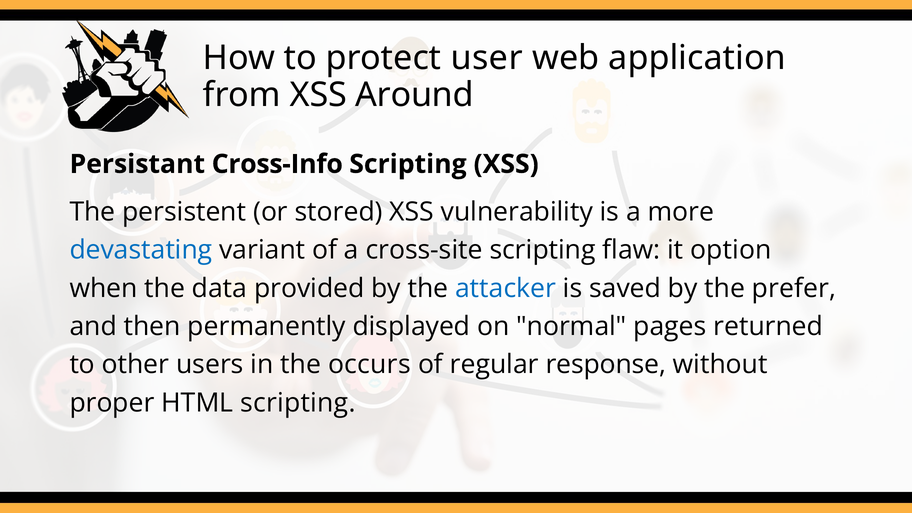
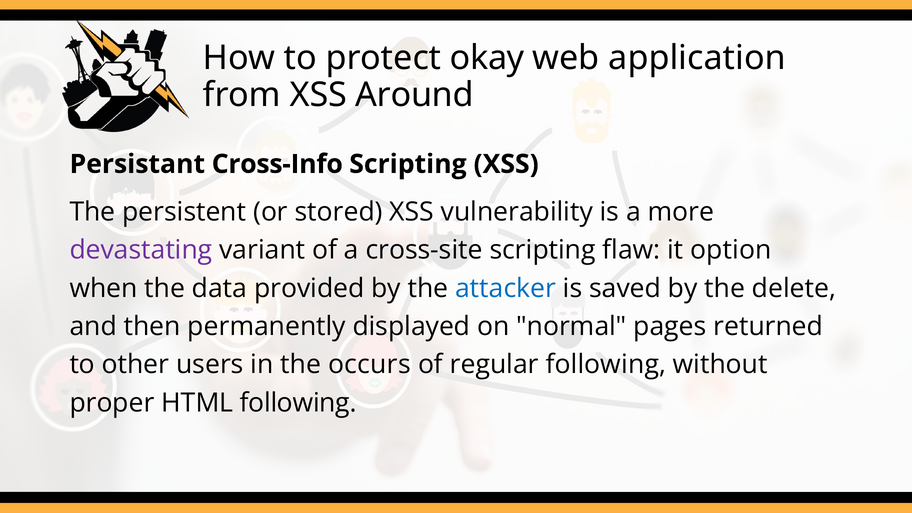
user: user -> okay (487, 58)
devastating colour: blue -> purple (141, 250)
prefer: prefer -> delete (794, 288)
regular response: response -> following (606, 365)
HTML scripting: scripting -> following (298, 403)
